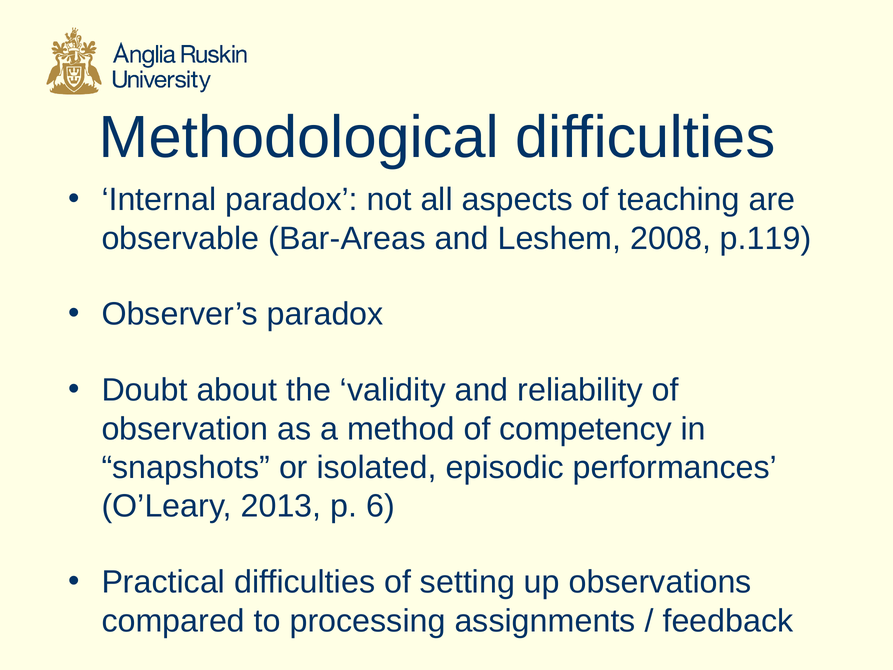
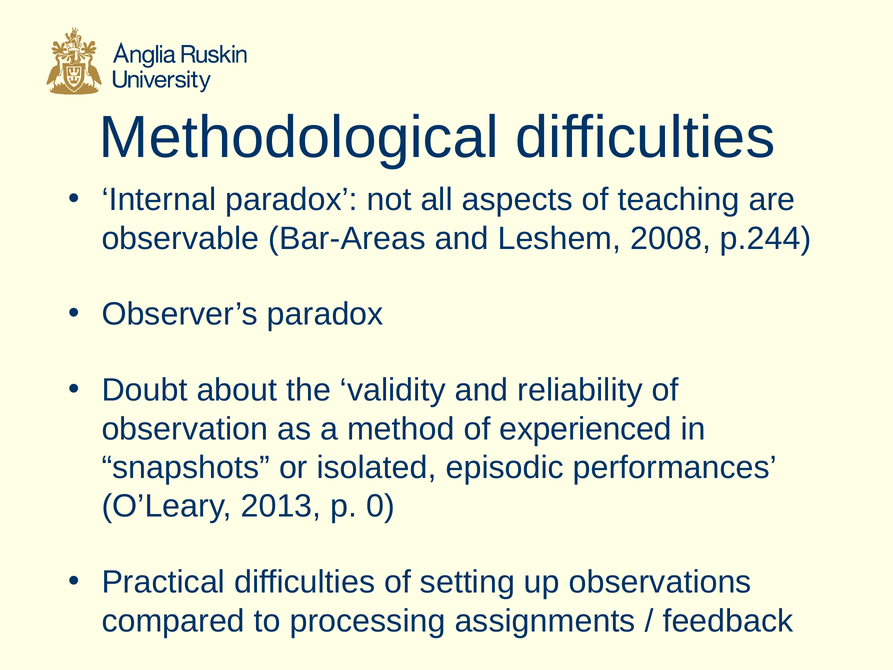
p.119: p.119 -> p.244 (766, 238)
competency: competency -> experienced (586, 429)
6: 6 -> 0 (381, 506)
